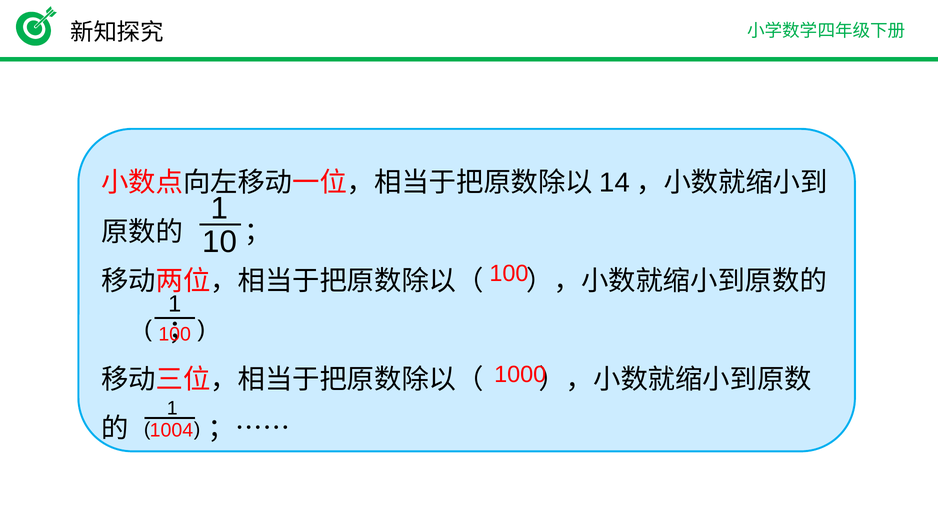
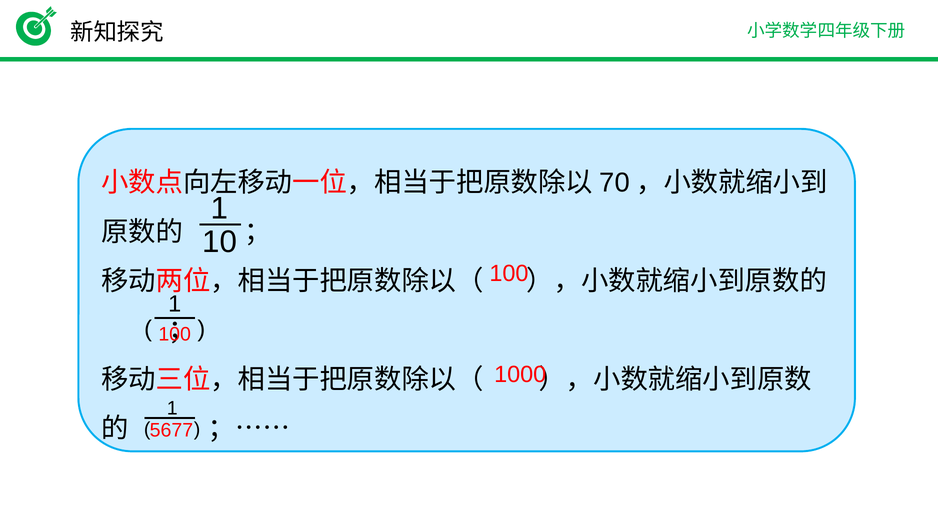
14: 14 -> 70 (615, 183)
1004: 1004 -> 5677 (171, 431)
